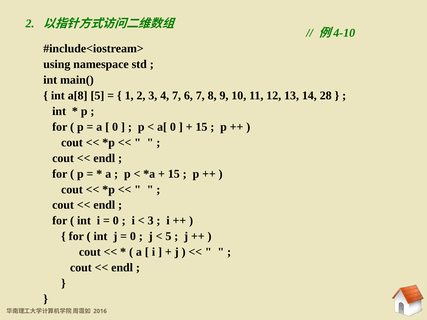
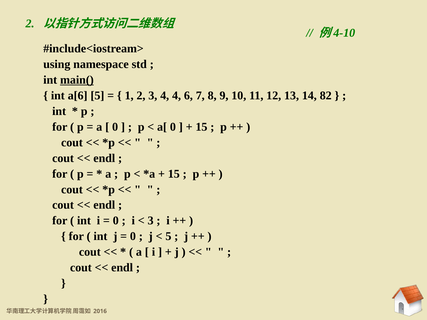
main( underline: none -> present (77, 80)
a[8: a[8 -> a[6 (78, 96)
4 7: 7 -> 4 (177, 96)
28: 28 -> 82 (326, 96)
